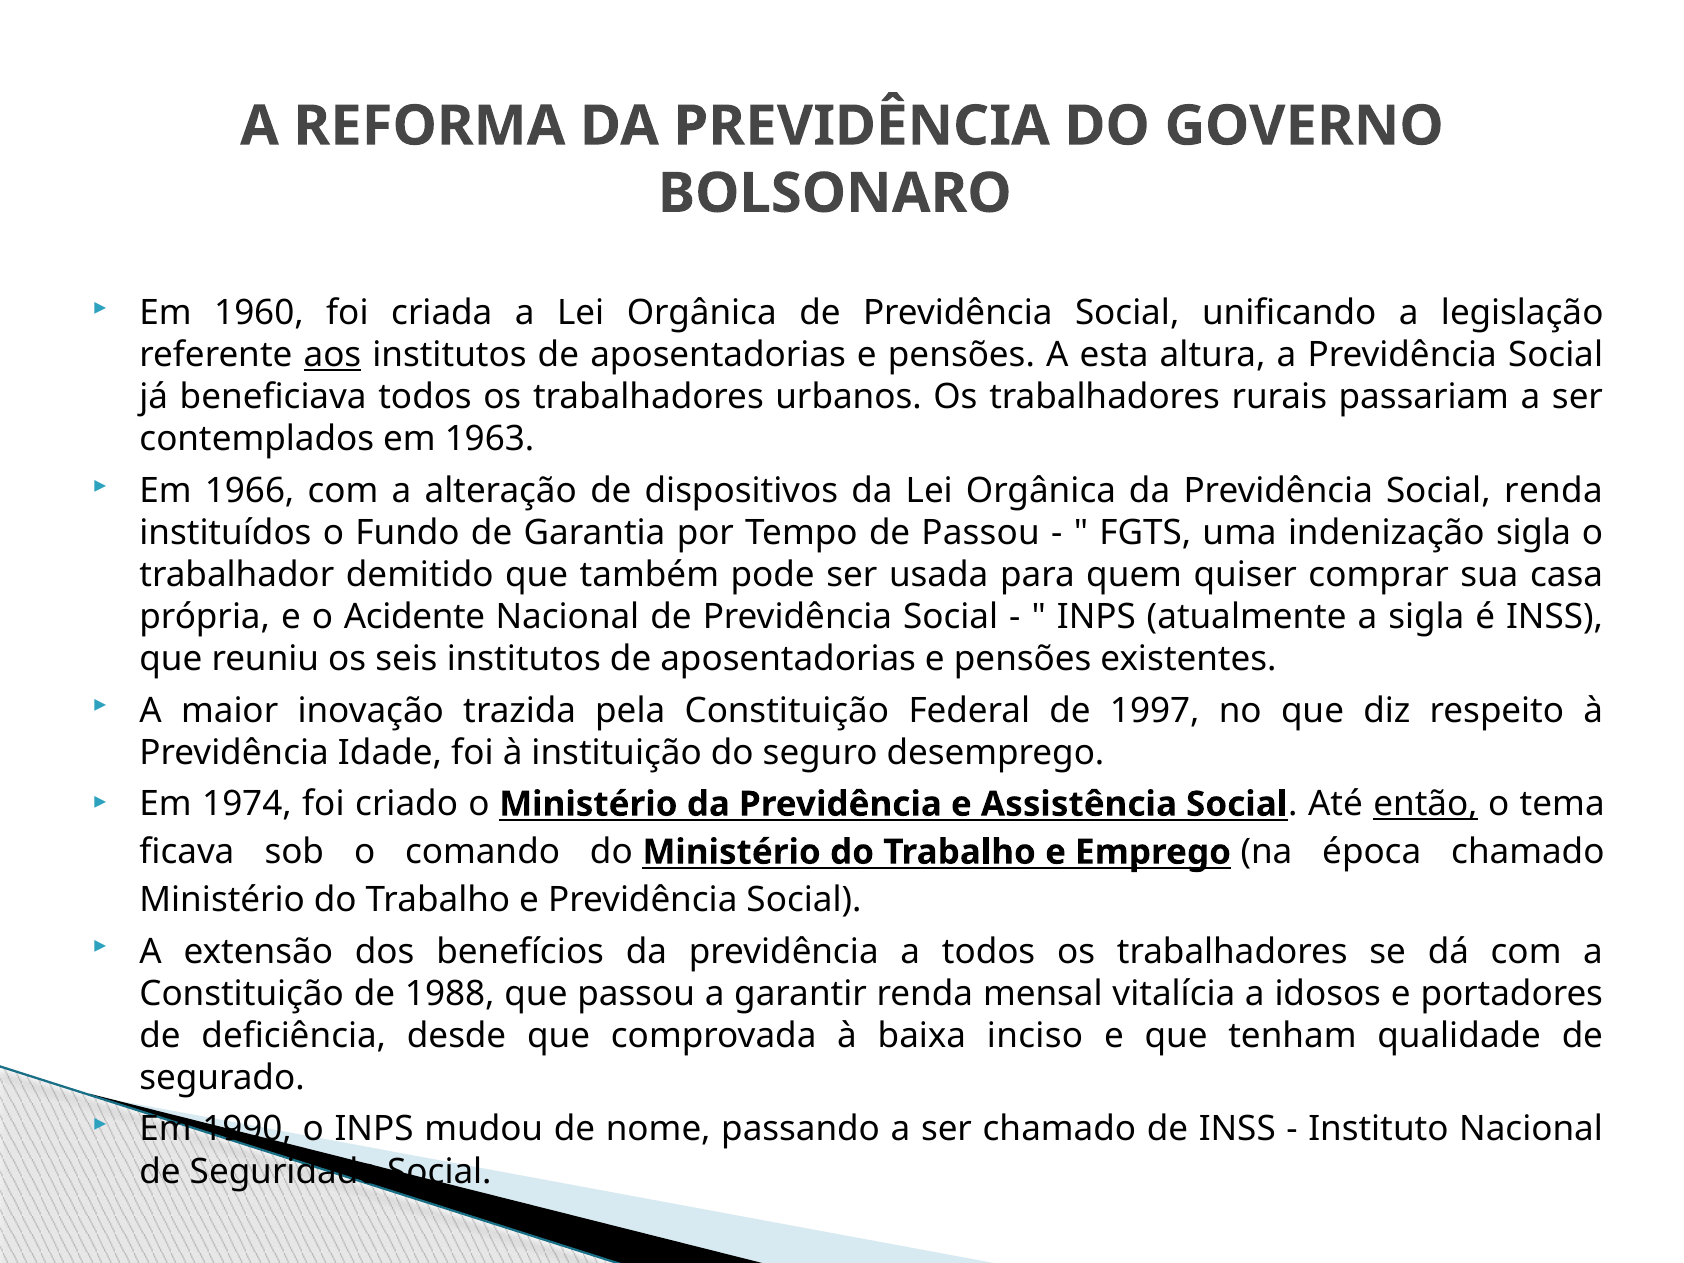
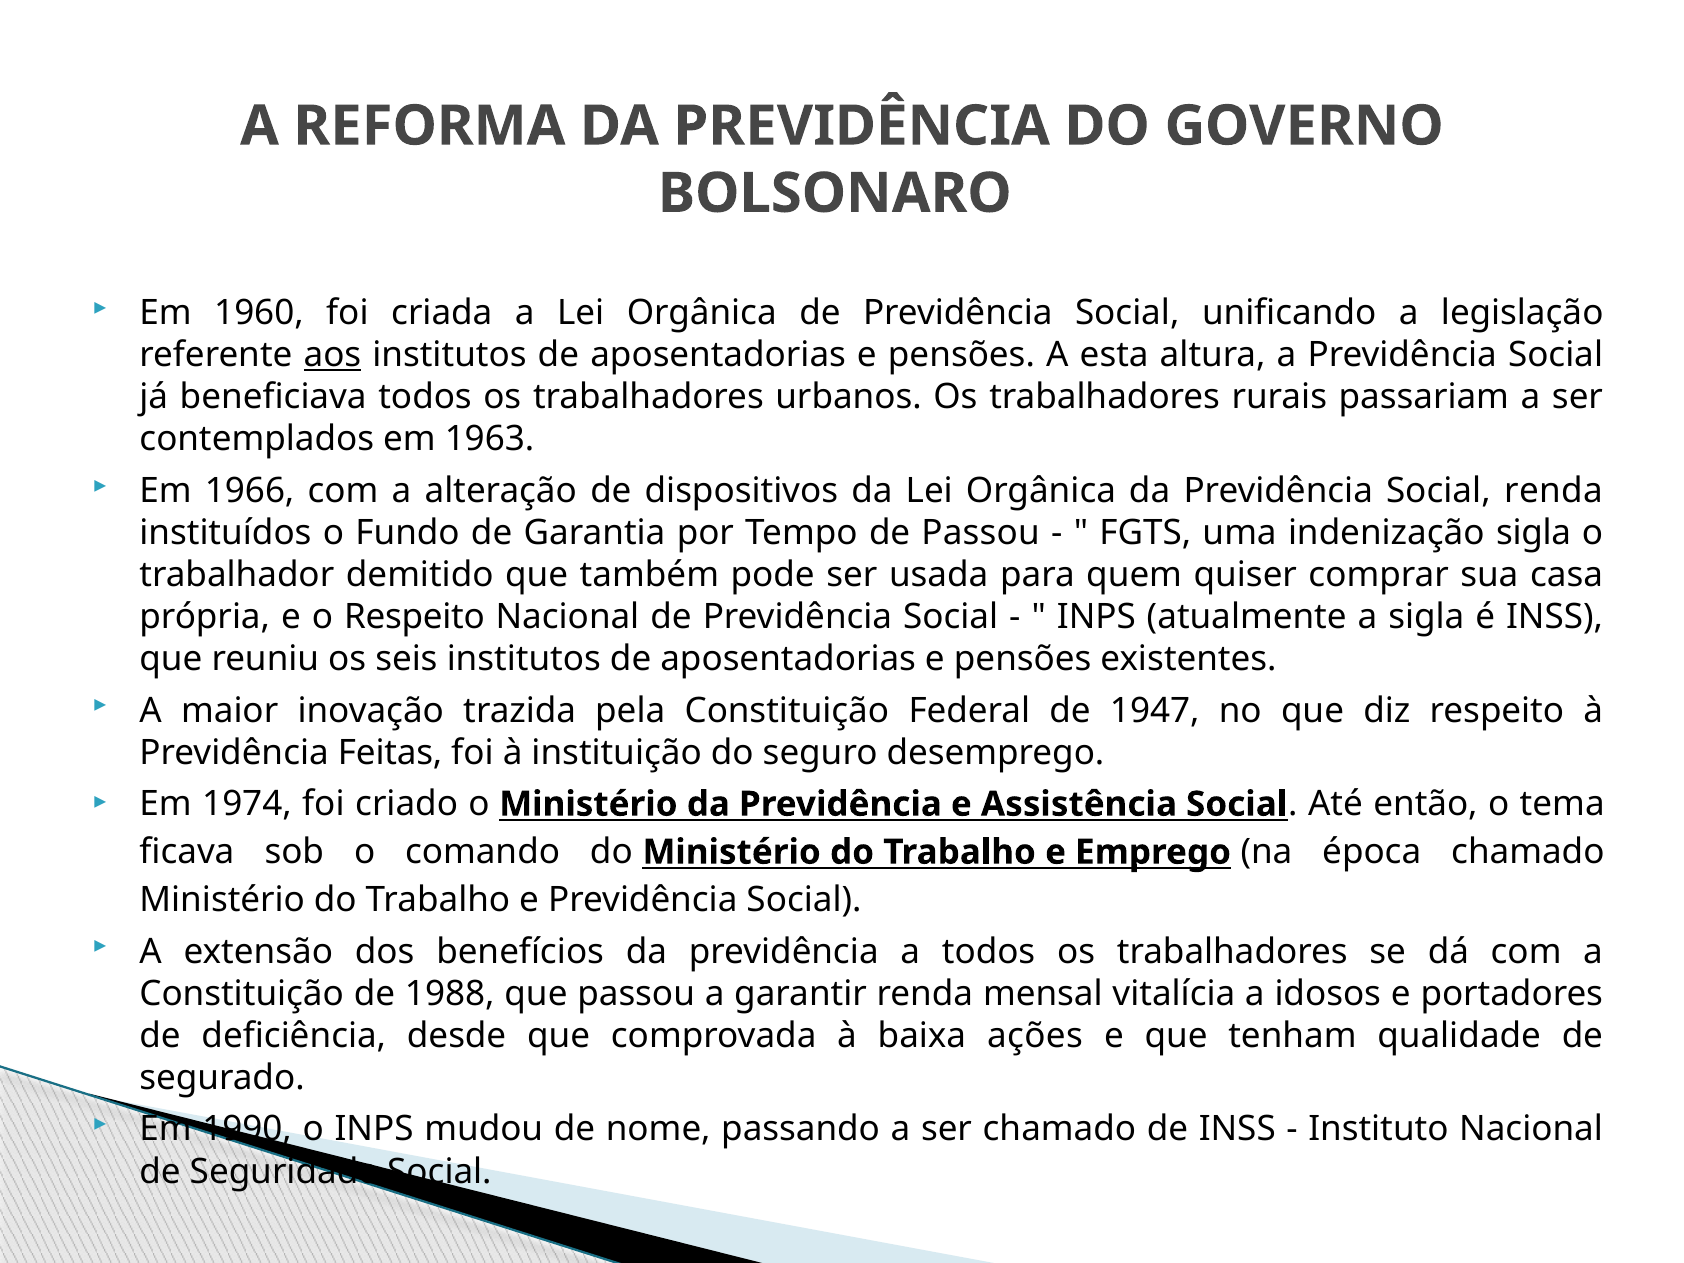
o Acidente: Acidente -> Respeito (414, 617)
1997: 1997 -> 1947 (1155, 711)
Idade: Idade -> Feitas (390, 753)
então underline: present -> none (1426, 804)
inciso: inciso -> ações (1035, 1036)
